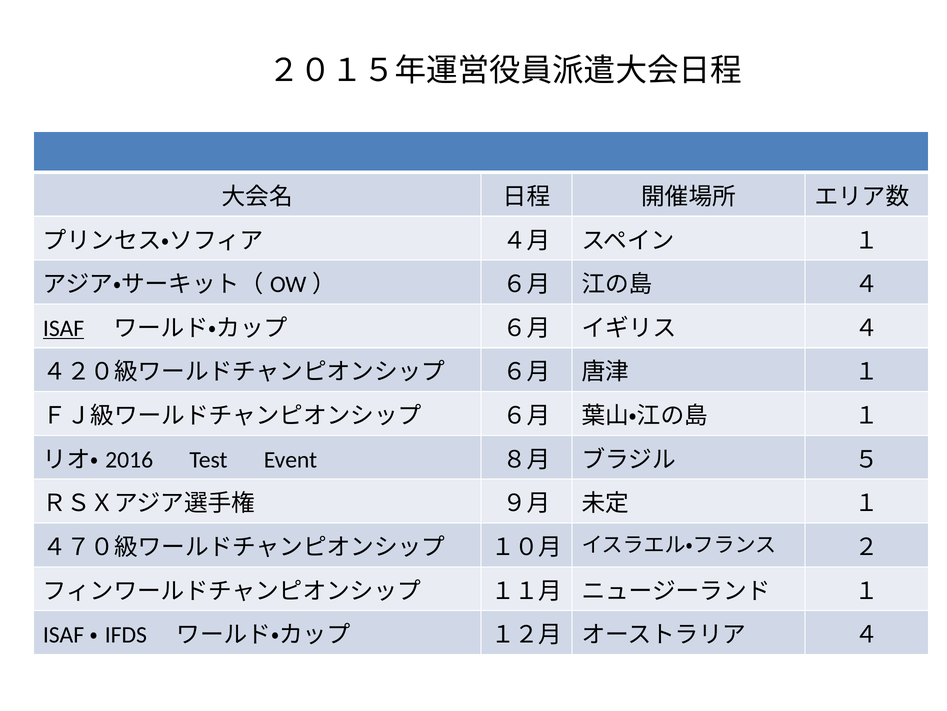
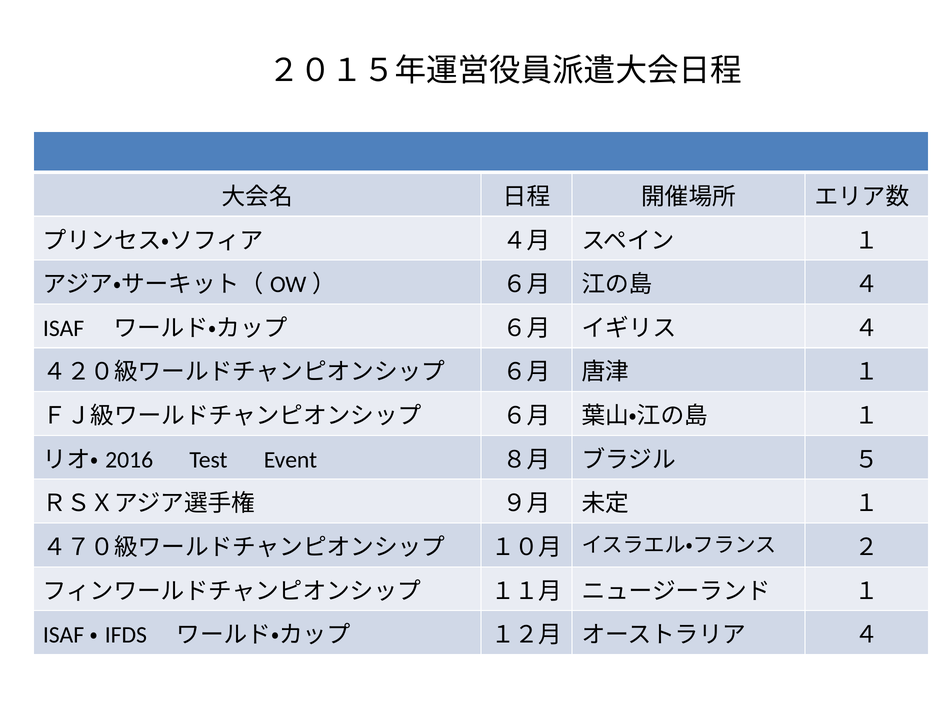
ISAF underline: present -> none (64, 328)
